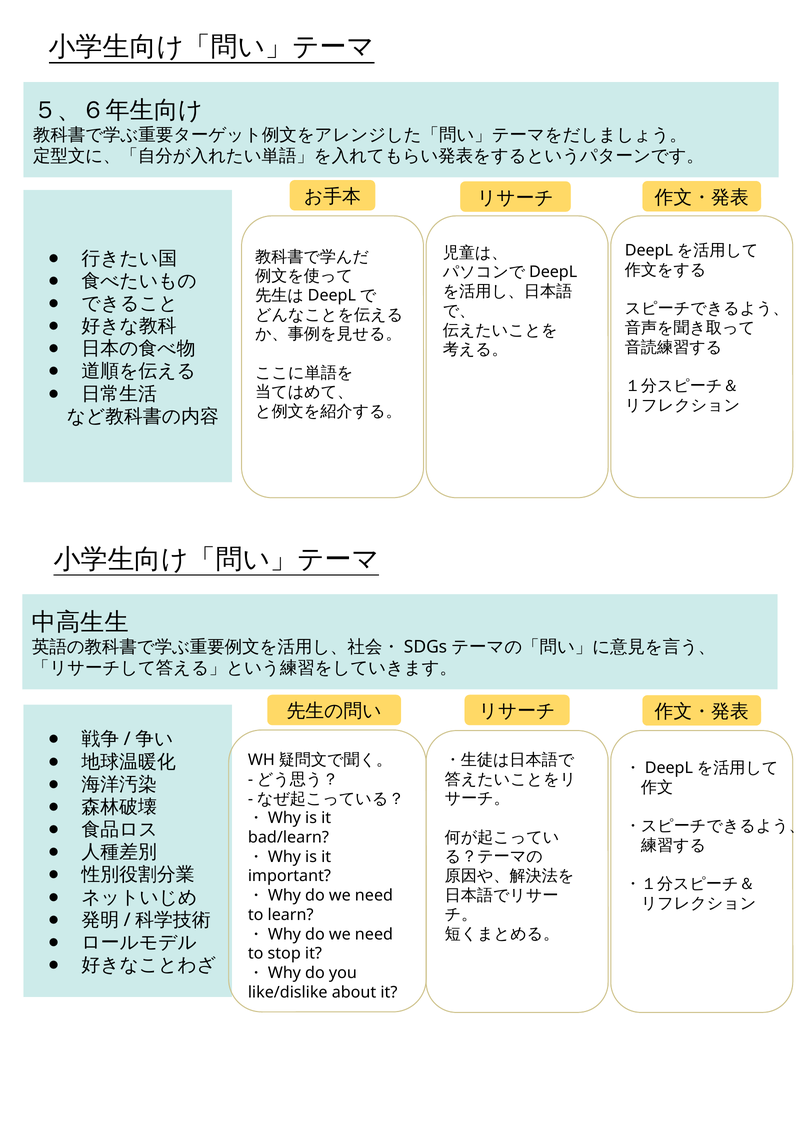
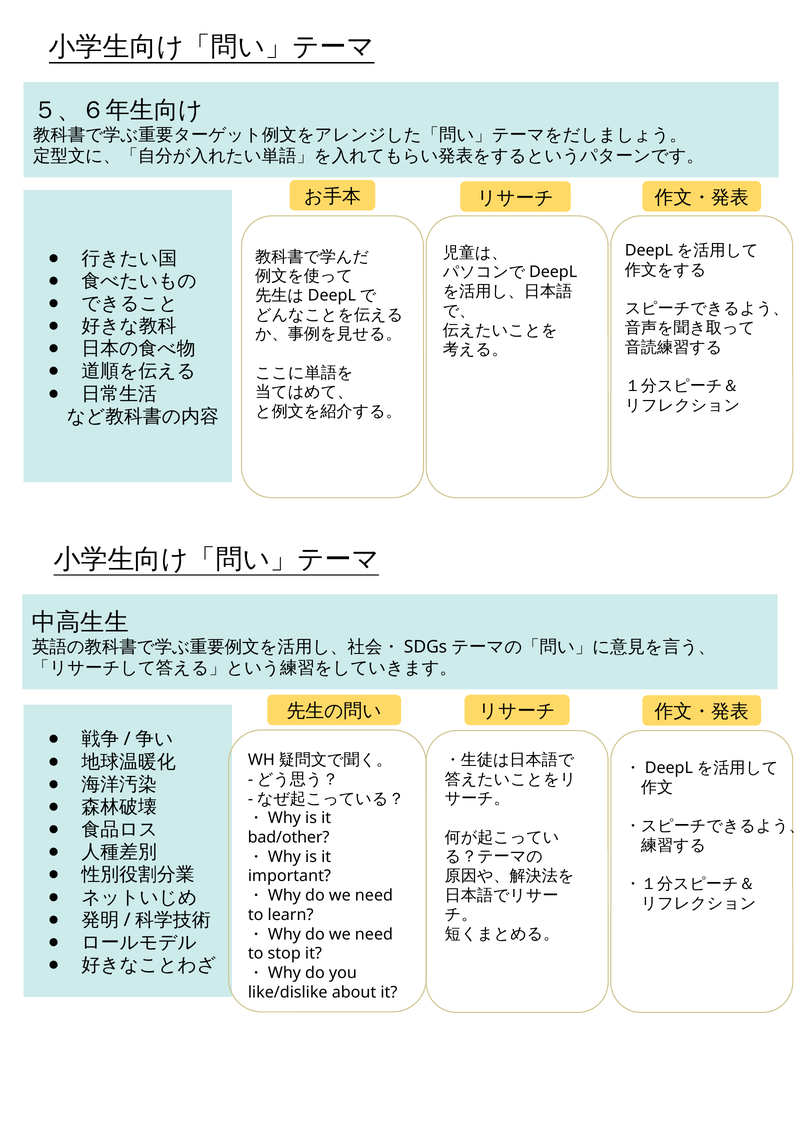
bad/learn: bad/learn -> bad/other (289, 838)
